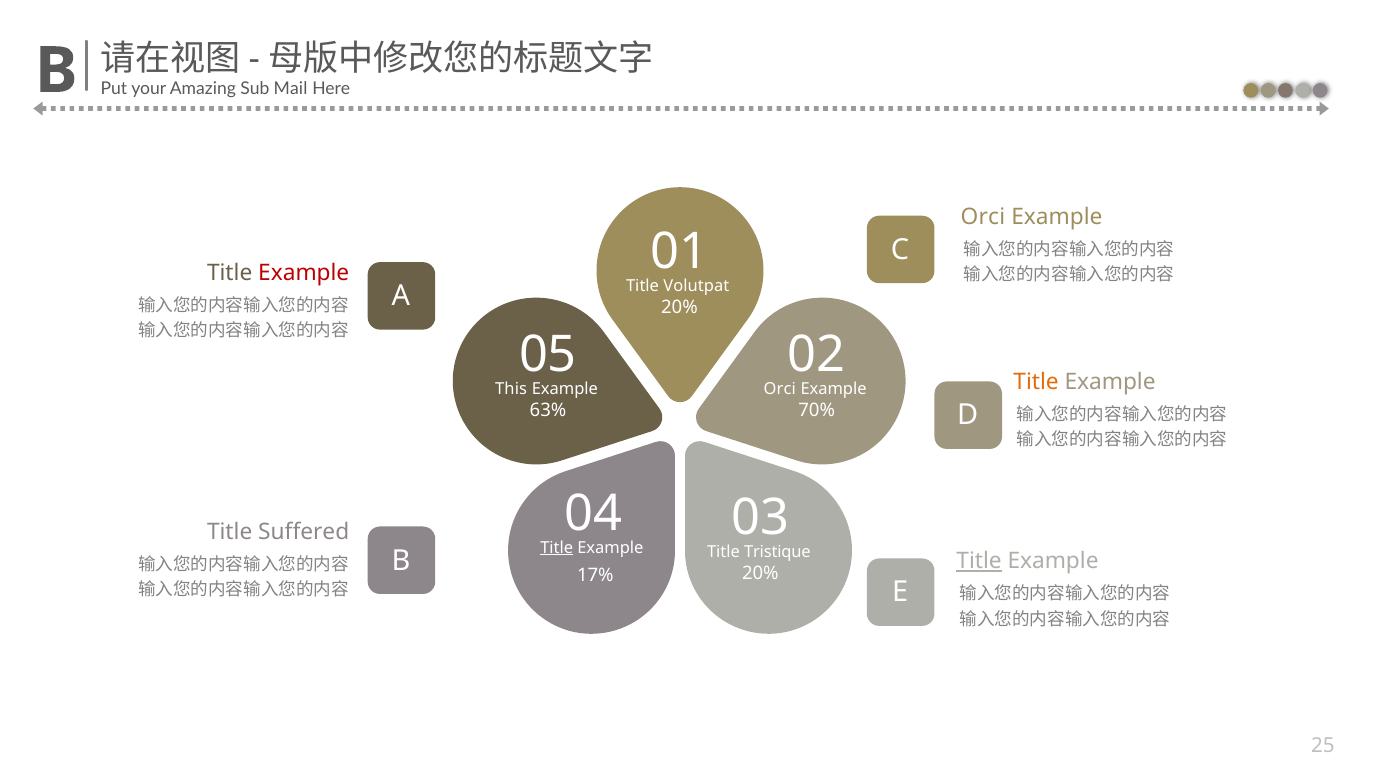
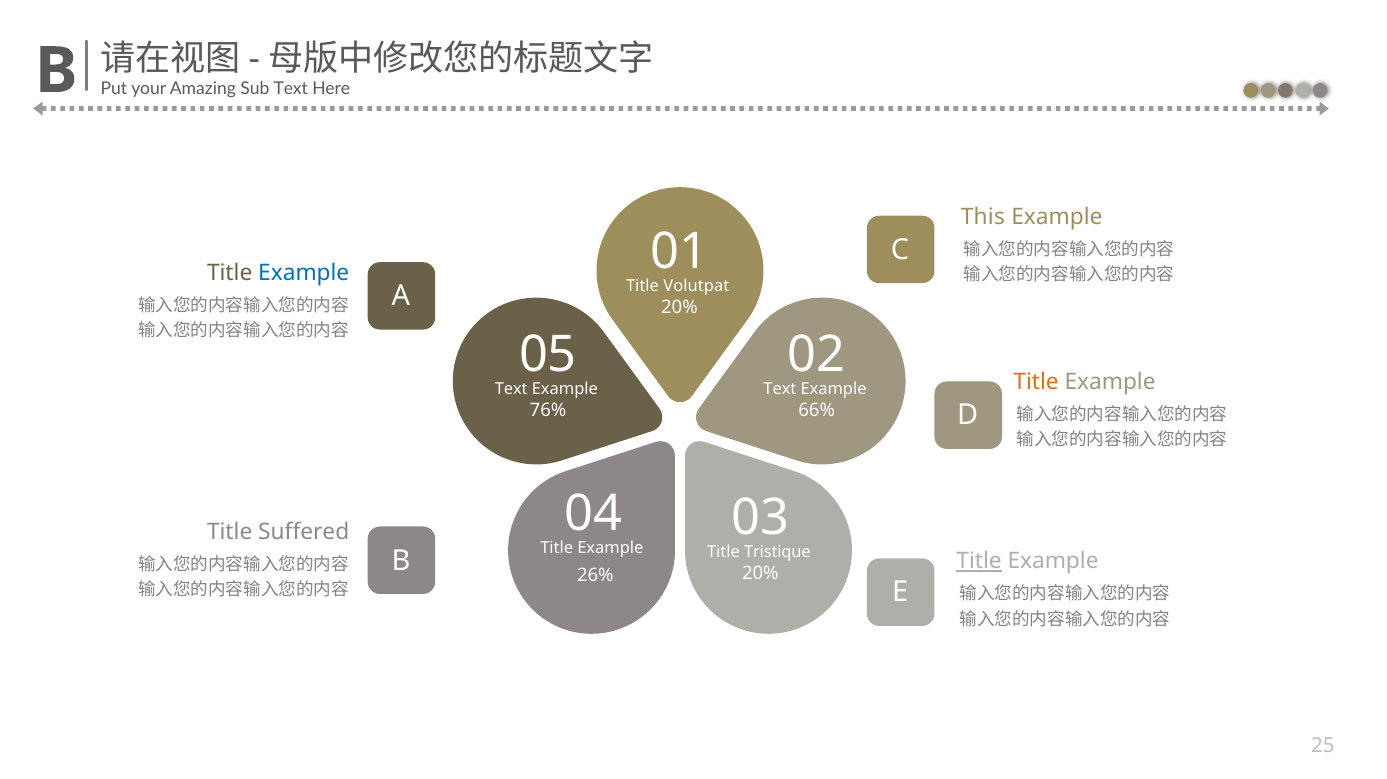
Mail: Mail -> Text (291, 88)
Orci: Orci -> This (983, 217)
Example colour: red -> blue (304, 272)
This: This -> Text (511, 389)
Orci: Orci -> Text (780, 389)
63%: 63% -> 76% (548, 410)
70%: 70% -> 66% (817, 410)
Title underline: present -> none (557, 547)
17%: 17% -> 26% (595, 575)
